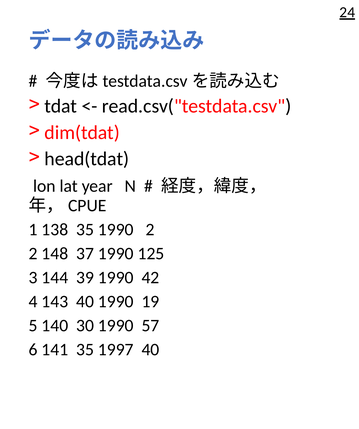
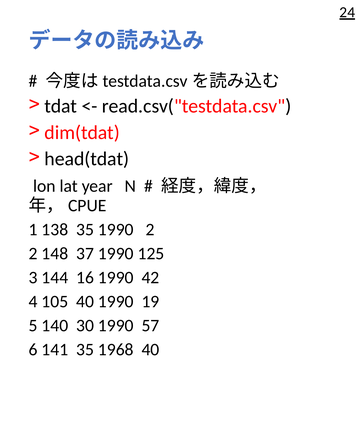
39: 39 -> 16 (85, 277)
143: 143 -> 105 (55, 301)
1997: 1997 -> 1968 (116, 349)
